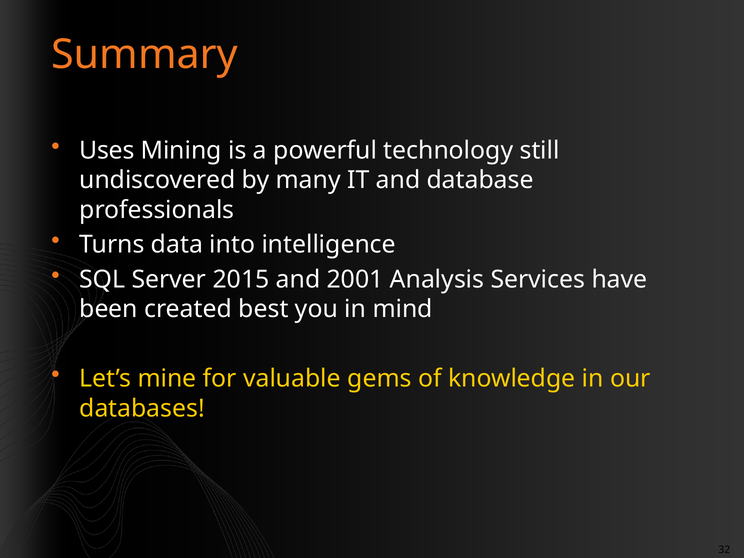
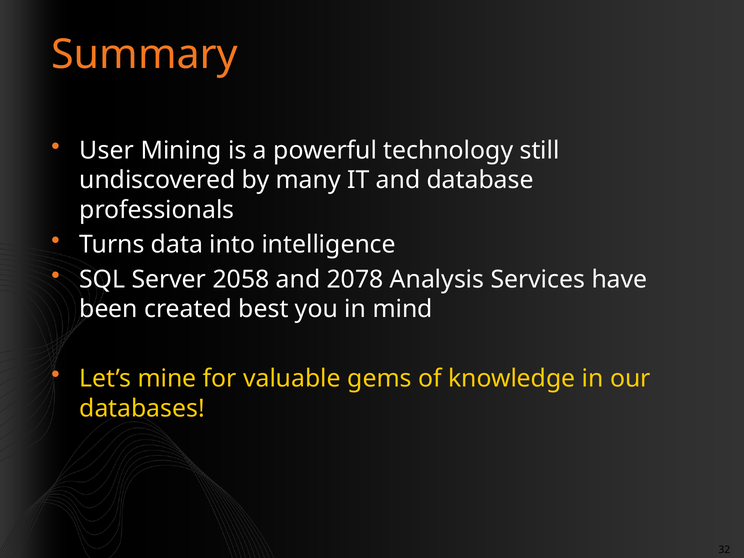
Uses: Uses -> User (107, 151)
2015: 2015 -> 2058 (241, 279)
2001: 2001 -> 2078 (355, 279)
